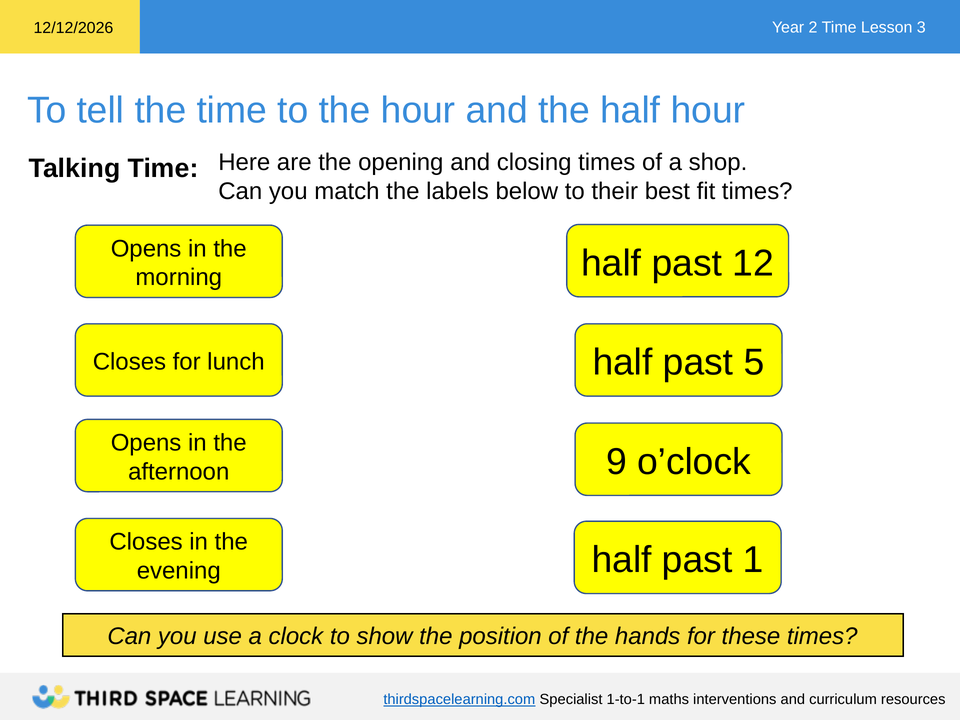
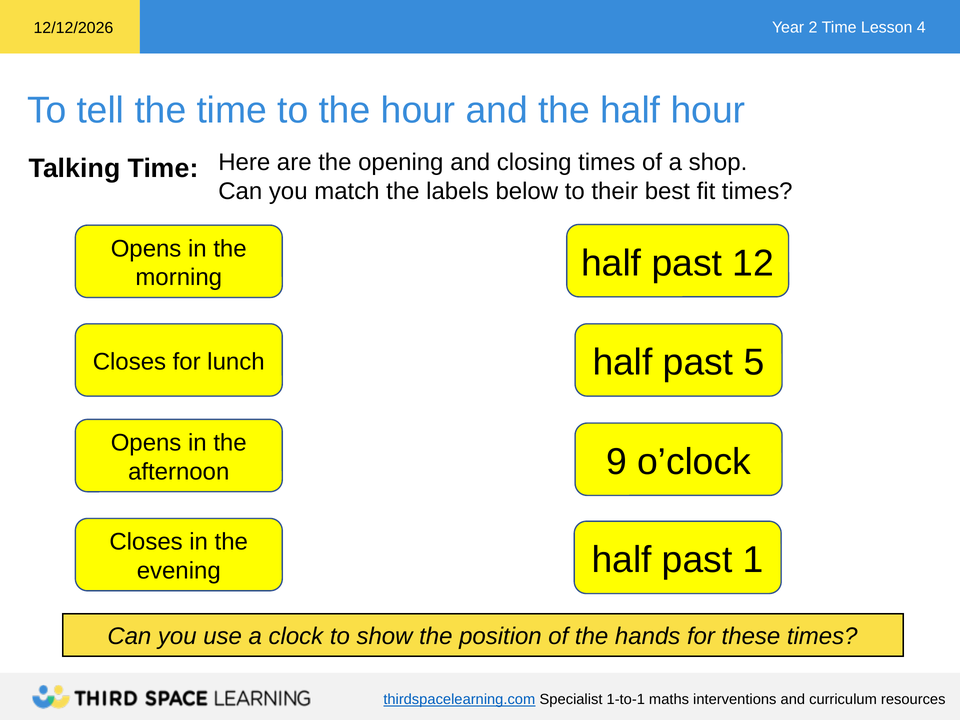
3: 3 -> 4 (921, 27)
